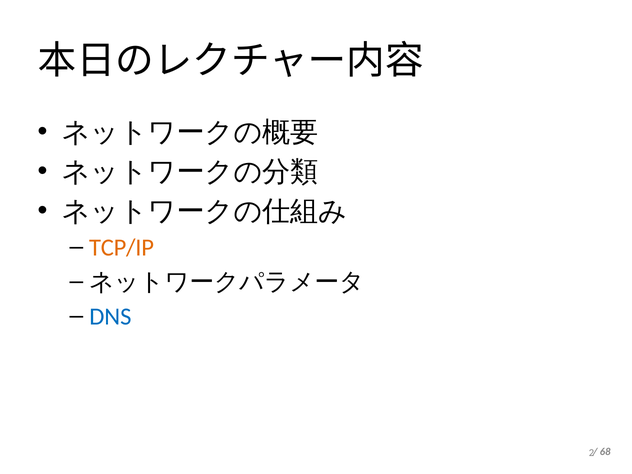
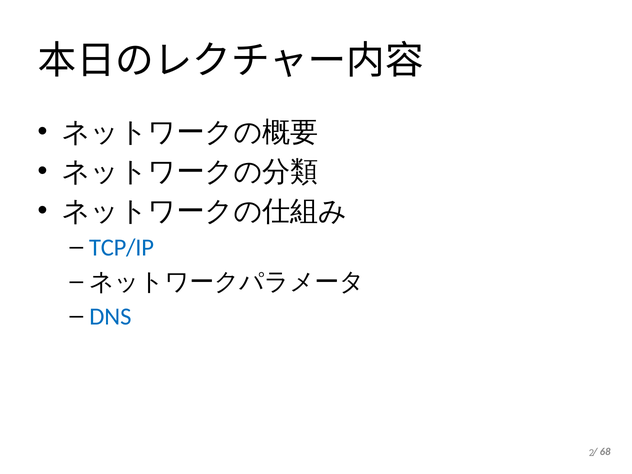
TCP/IP colour: orange -> blue (122, 248)
